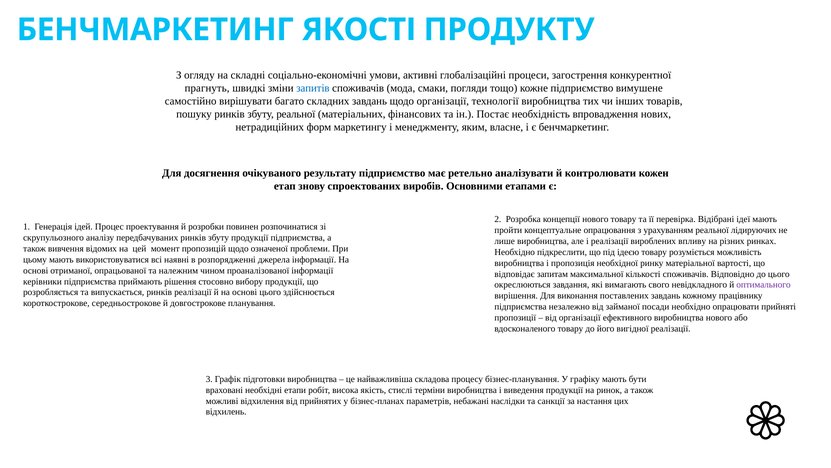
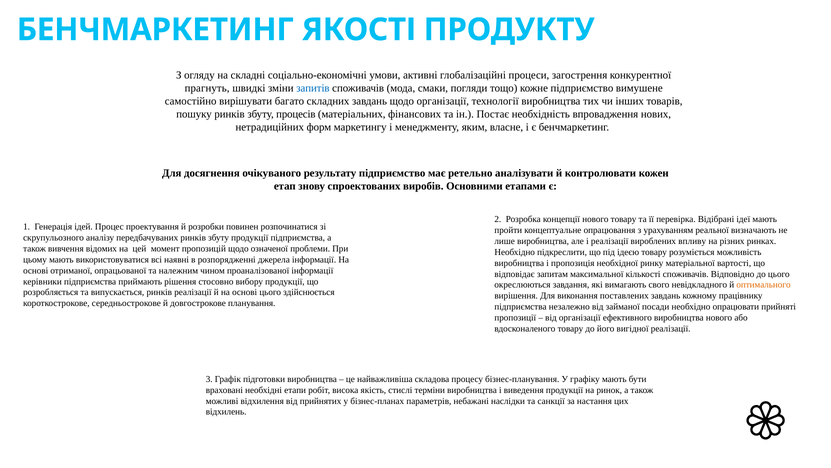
збуту реальної: реальної -> процесів (296, 114)
лідируючих: лідируючих -> визначають (754, 230)
оптимального colour: purple -> orange (764, 285)
